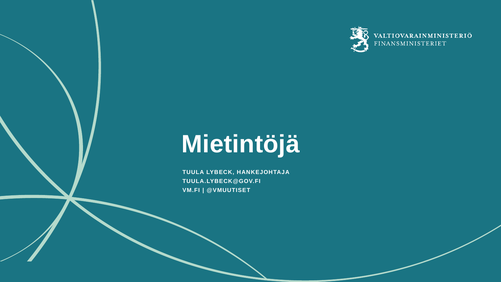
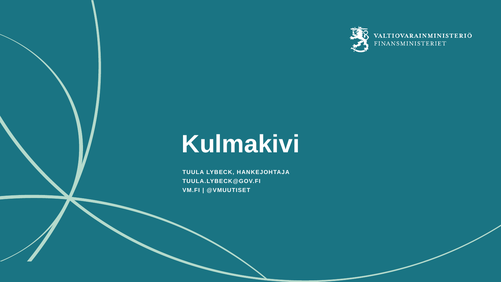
Mietintöjä: Mietintöjä -> Kulmakivi (241, 144)
